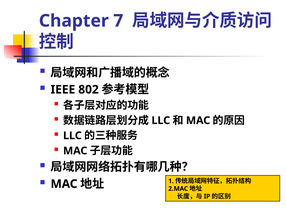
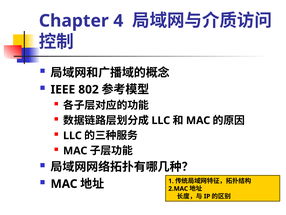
7: 7 -> 4 (118, 21)
